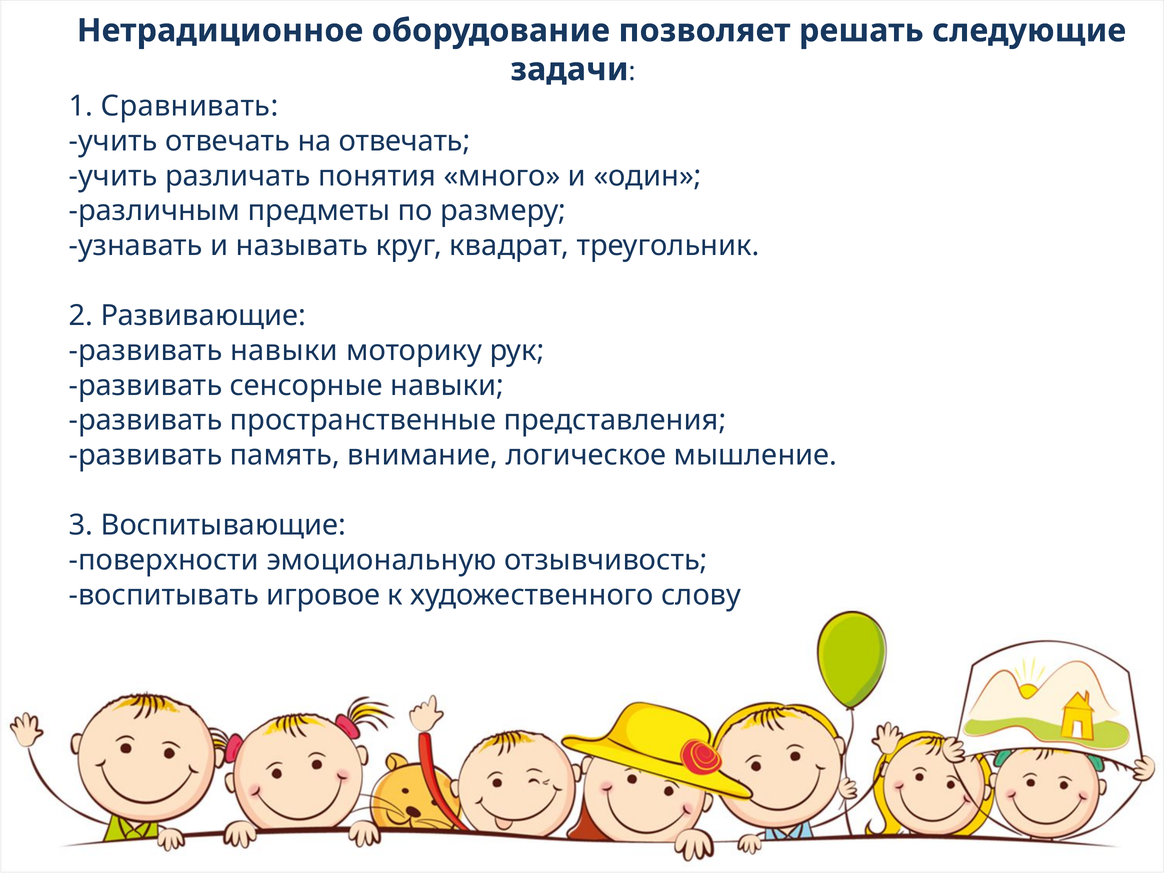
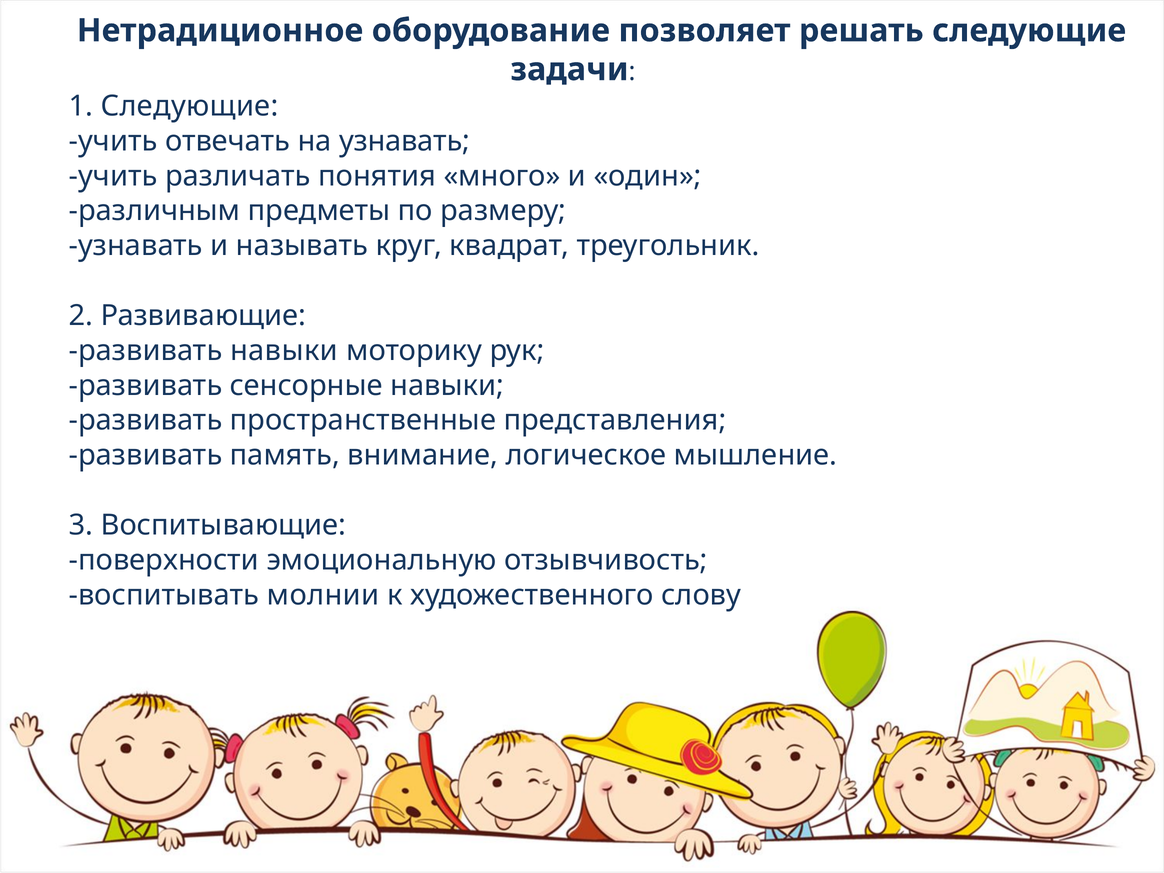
1 Сравнивать: Сравнивать -> Следующие (190, 106)
на отвечать: отвечать -> узнавать (405, 141)
игровое: игровое -> молнии (323, 595)
